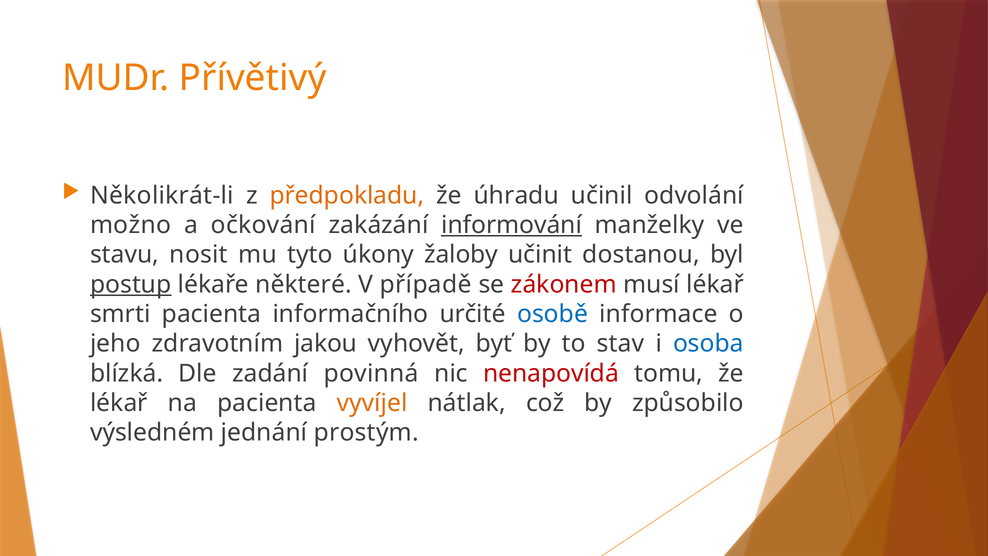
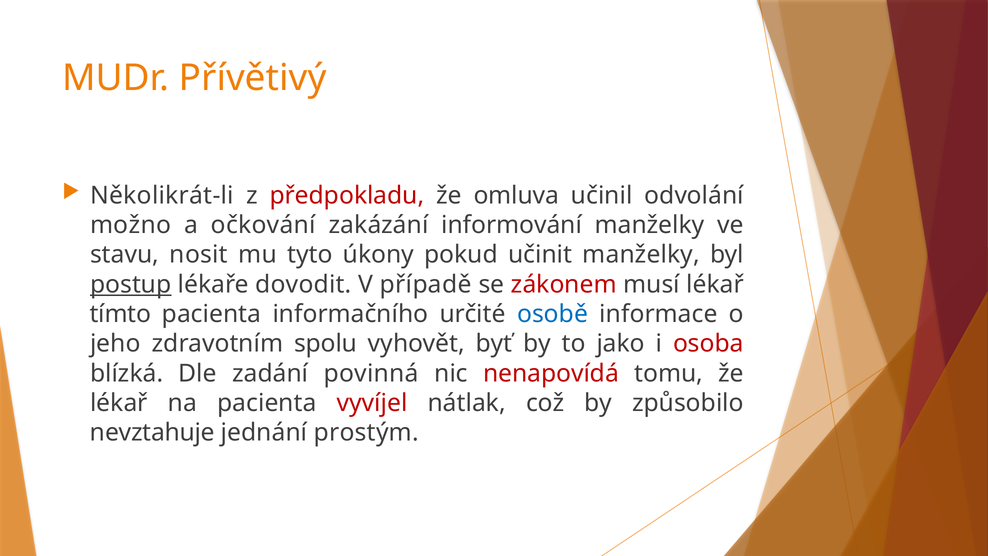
předpokladu colour: orange -> red (347, 195)
úhradu: úhradu -> omluva (516, 195)
informování underline: present -> none (512, 225)
žaloby: žaloby -> pokud (461, 255)
učinit dostanou: dostanou -> manželky (641, 255)
některé: některé -> dovodit (303, 284)
smrti: smrti -> tímto (120, 314)
jakou: jakou -> spolu (326, 344)
stav: stav -> jako (621, 344)
osoba colour: blue -> red (708, 344)
vyvíjel colour: orange -> red (372, 403)
výsledném: výsledném -> nevztahuje (152, 432)
